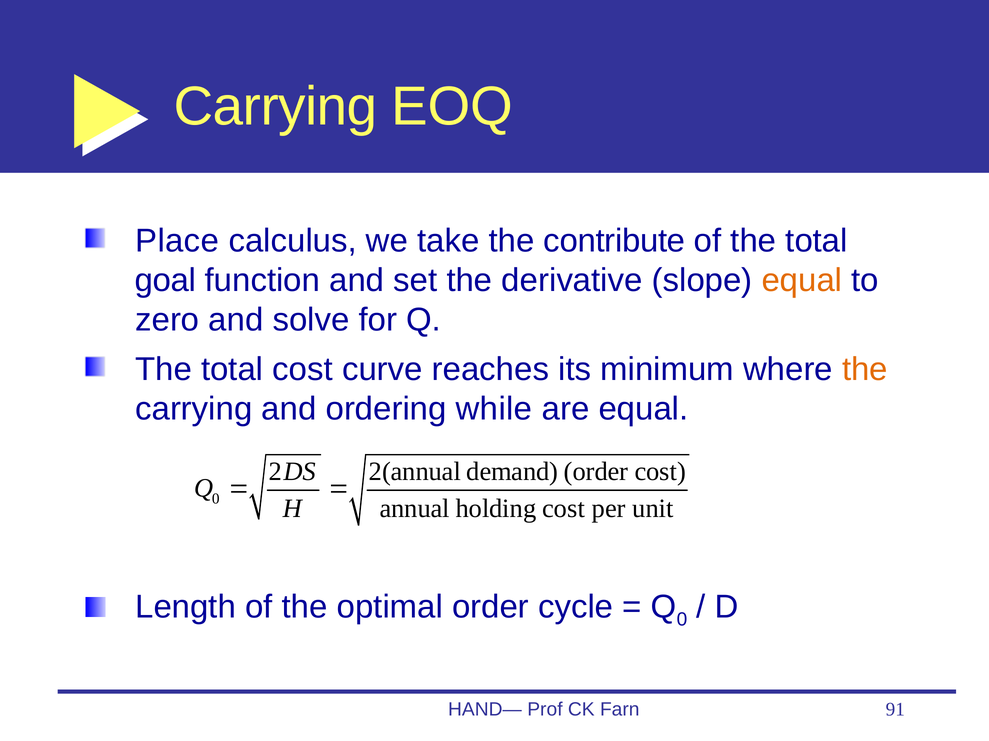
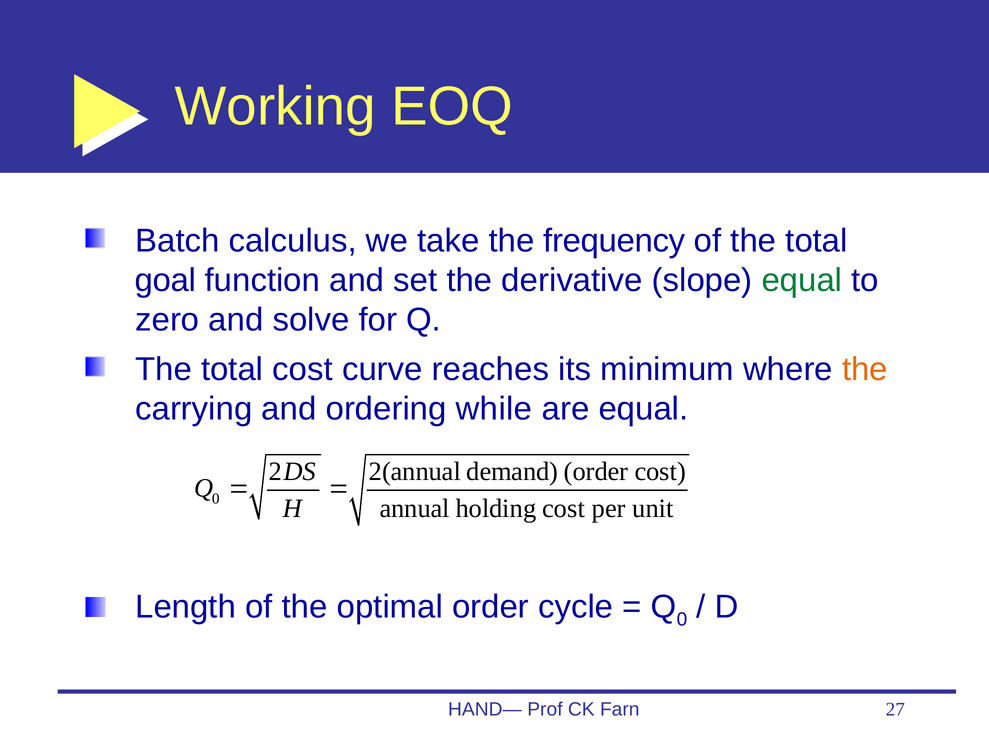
Carrying: Carrying -> Working (275, 107)
Place: Place -> Batch (177, 241)
contribute: contribute -> frequency (614, 241)
equal colour: orange -> green (802, 281)
91: 91 -> 27 (895, 710)
